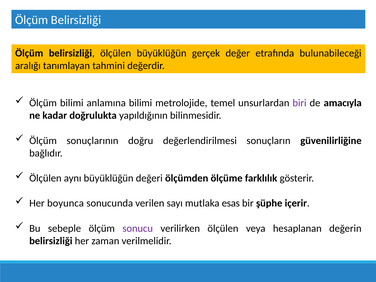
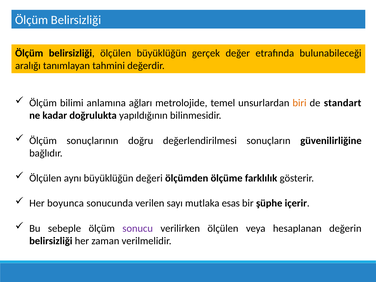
anlamına bilimi: bilimi -> ağları (141, 103)
biri colour: purple -> orange (300, 103)
amacıyla: amacıyla -> standart (343, 103)
